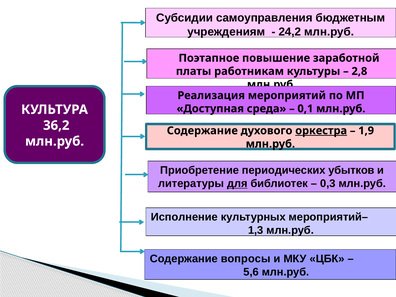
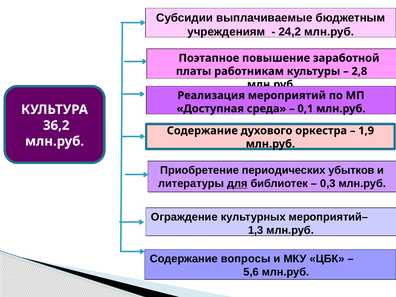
самоуправления: самоуправления -> выплачиваемые (264, 18)
оркестра underline: present -> none (321, 131)
Исполнение: Исполнение -> Ограждение (184, 217)
